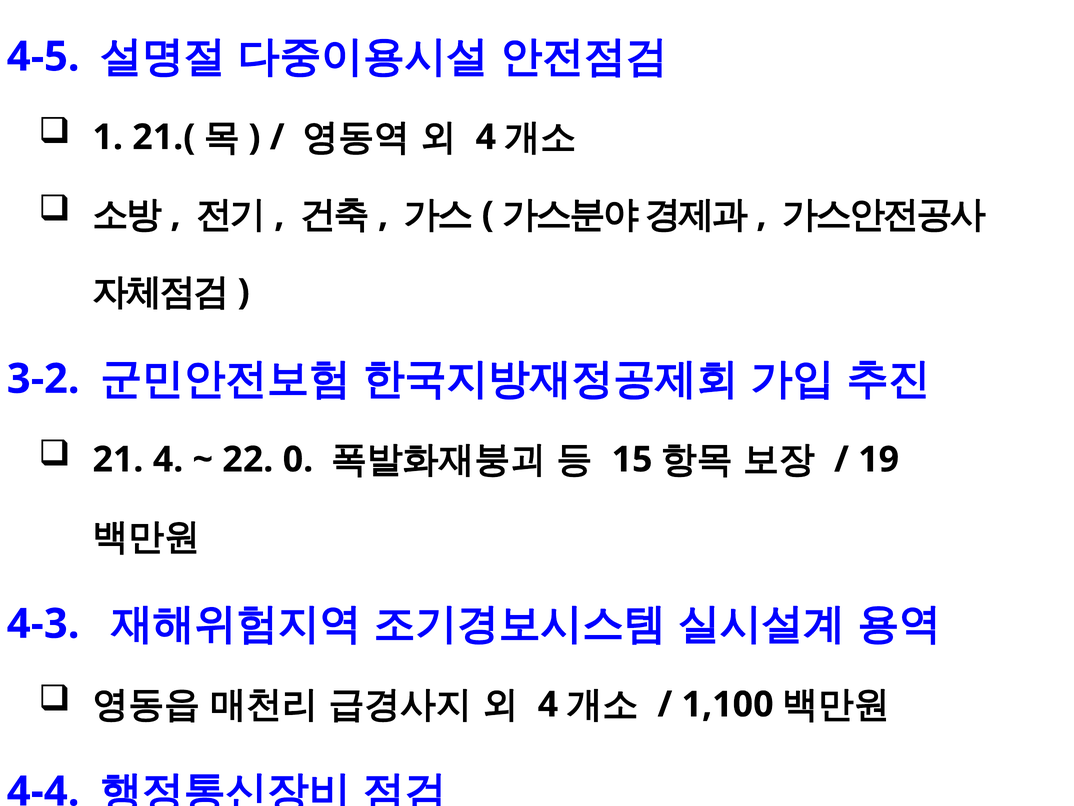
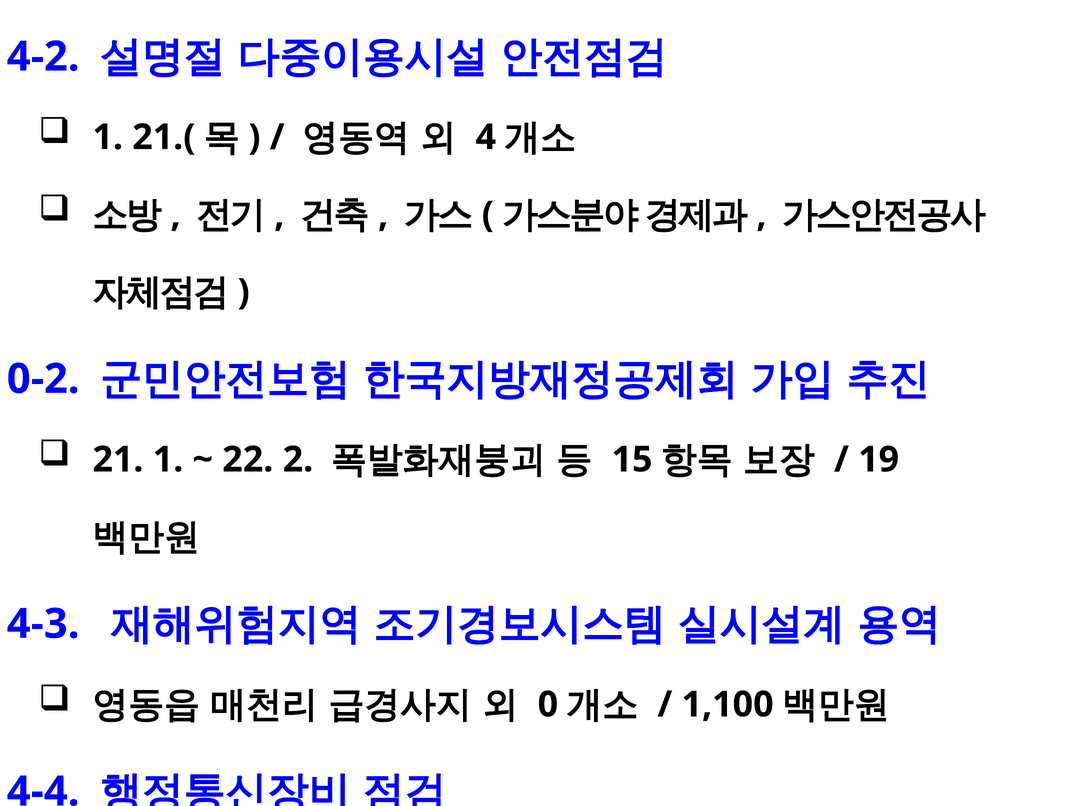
4-5: 4-5 -> 4-2 (43, 57)
3-2: 3-2 -> 0-2 (43, 379)
21 4: 4 -> 1 (168, 459)
0: 0 -> 2 (298, 459)
4: 4 -> 0 (548, 704)
